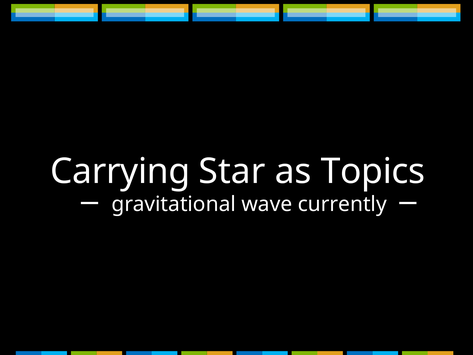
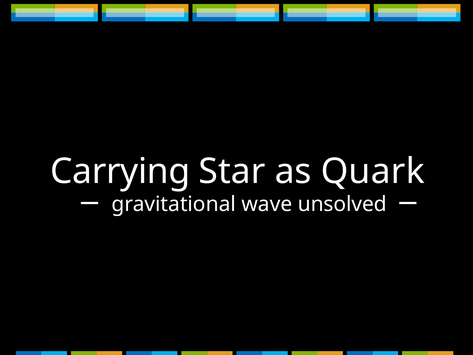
Topics: Topics -> Quark (373, 171)
currently: currently -> unsolved (342, 204)
